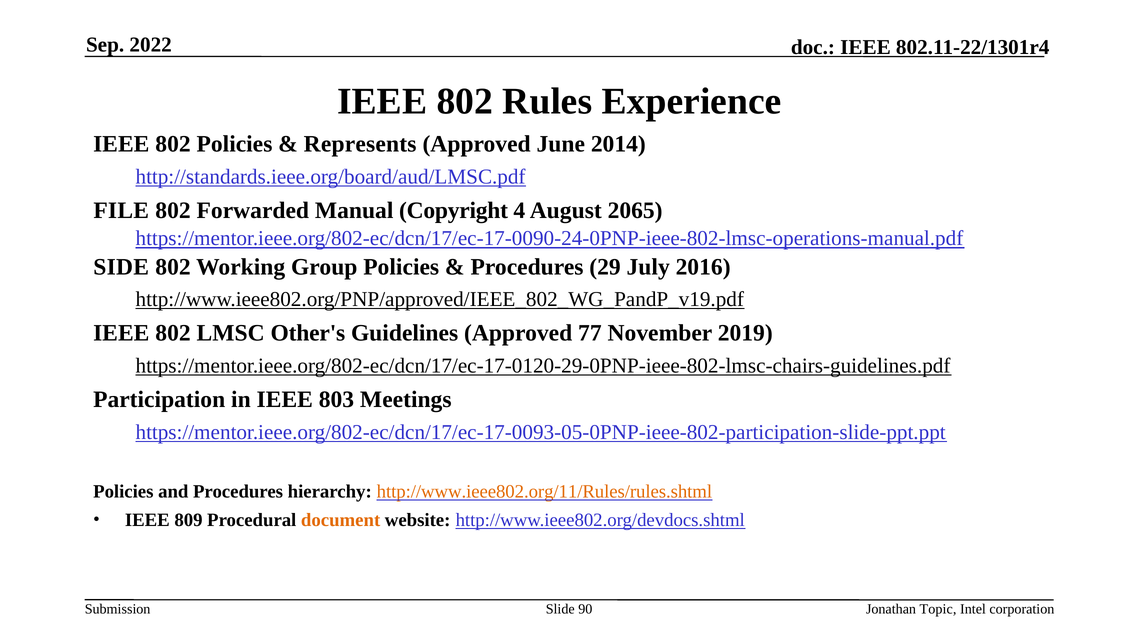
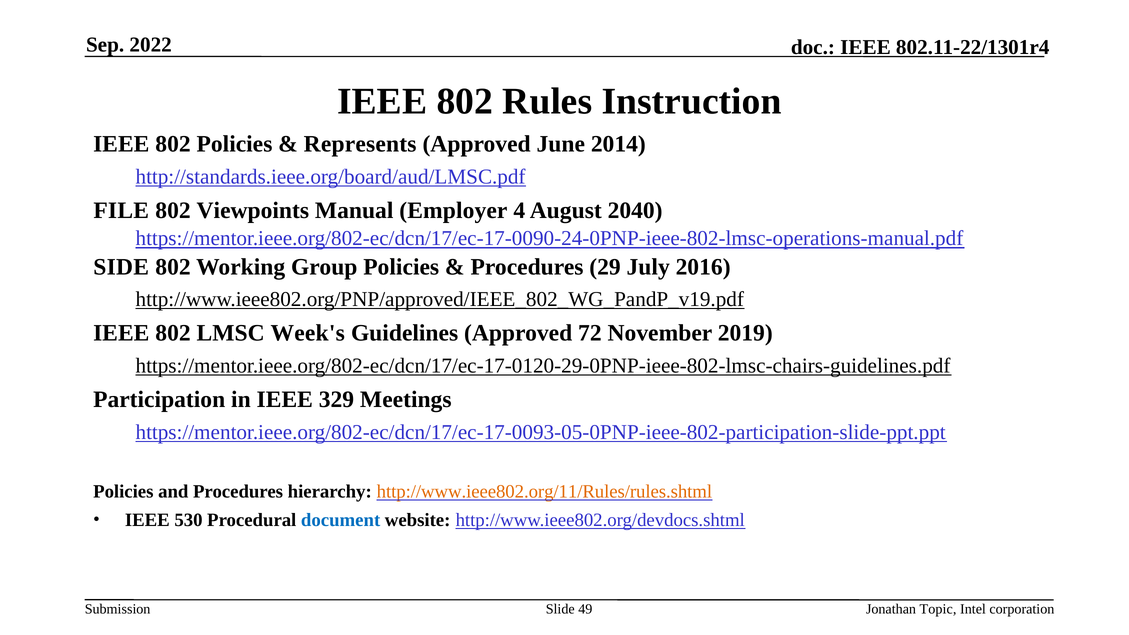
Experience: Experience -> Instruction (692, 101)
Forwarded: Forwarded -> Viewpoints (253, 211)
Copyright: Copyright -> Employer (453, 211)
2065: 2065 -> 2040 (635, 211)
Other's: Other's -> Week's (308, 333)
77: 77 -> 72 (590, 333)
803: 803 -> 329 (336, 400)
809: 809 -> 530 (189, 520)
document colour: orange -> blue (341, 520)
90: 90 -> 49 (585, 609)
